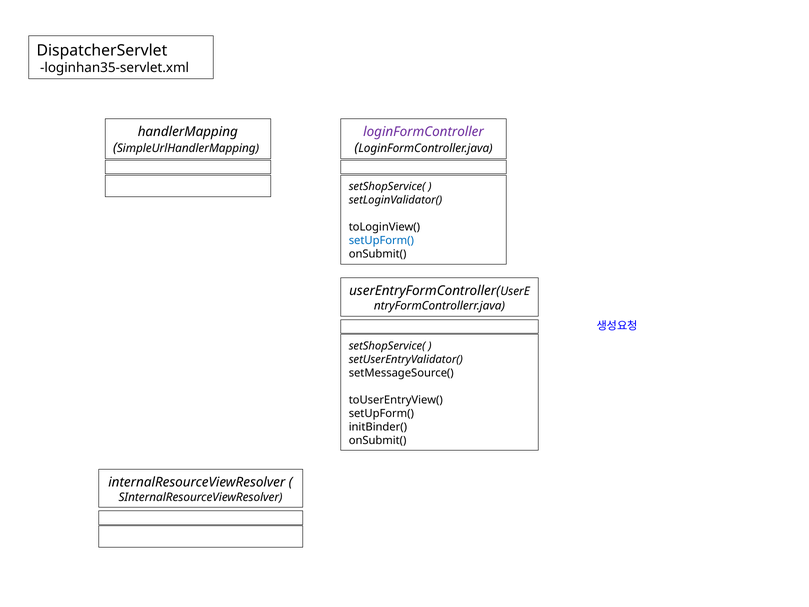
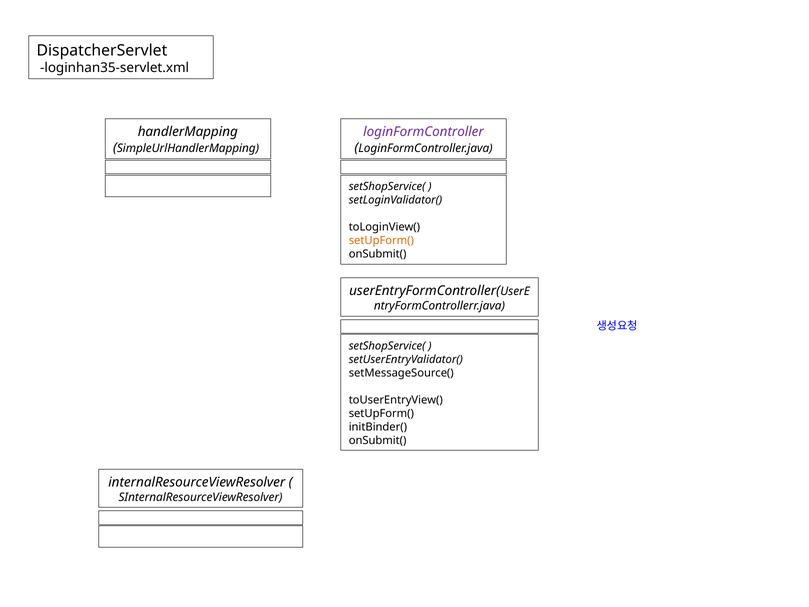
setUpForm( colour: blue -> orange (381, 240)
